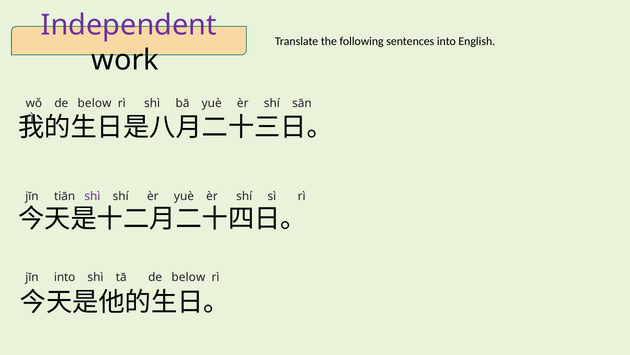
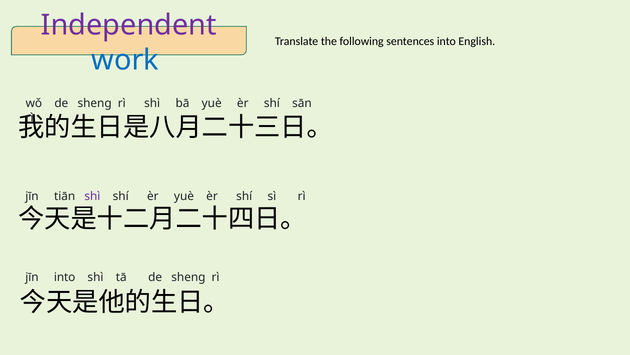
work colour: black -> blue (125, 60)
wǒ de below: below -> sheng (95, 103)
tā de below: below -> sheng (188, 277)
